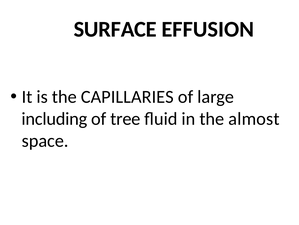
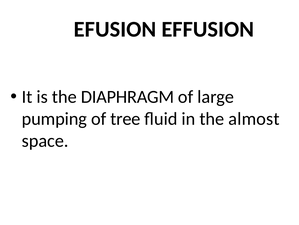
SURFACE: SURFACE -> EFUSION (115, 29)
CAPILLARIES: CAPILLARIES -> DIAPHRAGM (127, 97)
including: including -> pumping (54, 119)
